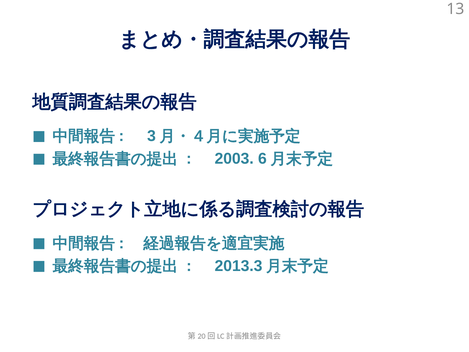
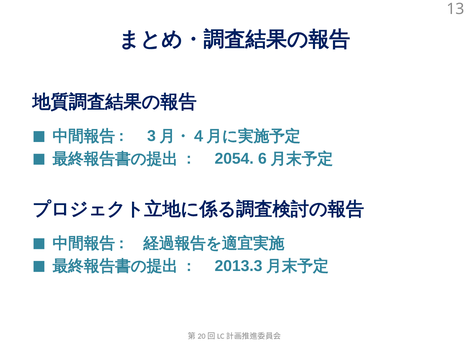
2003: 2003 -> 2054 (234, 159)
